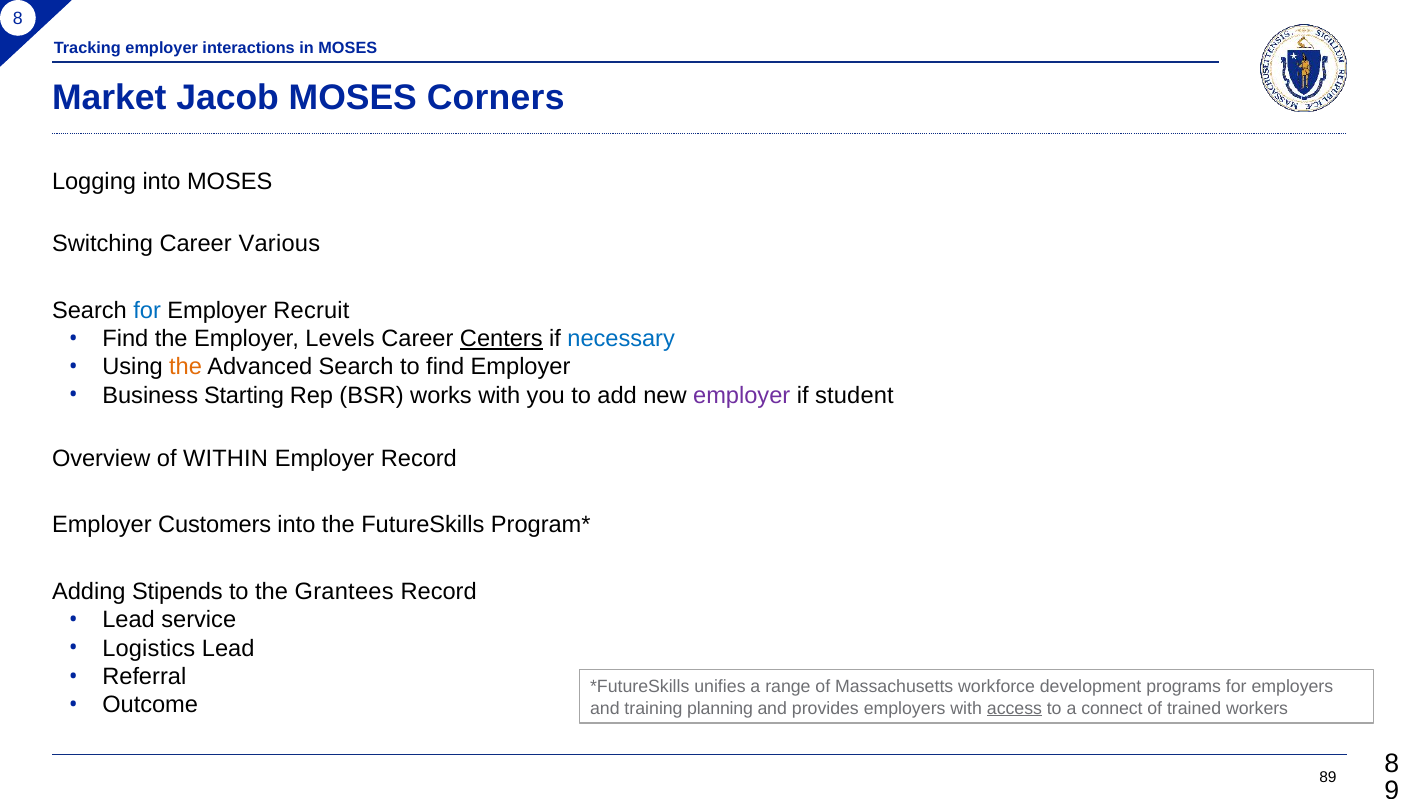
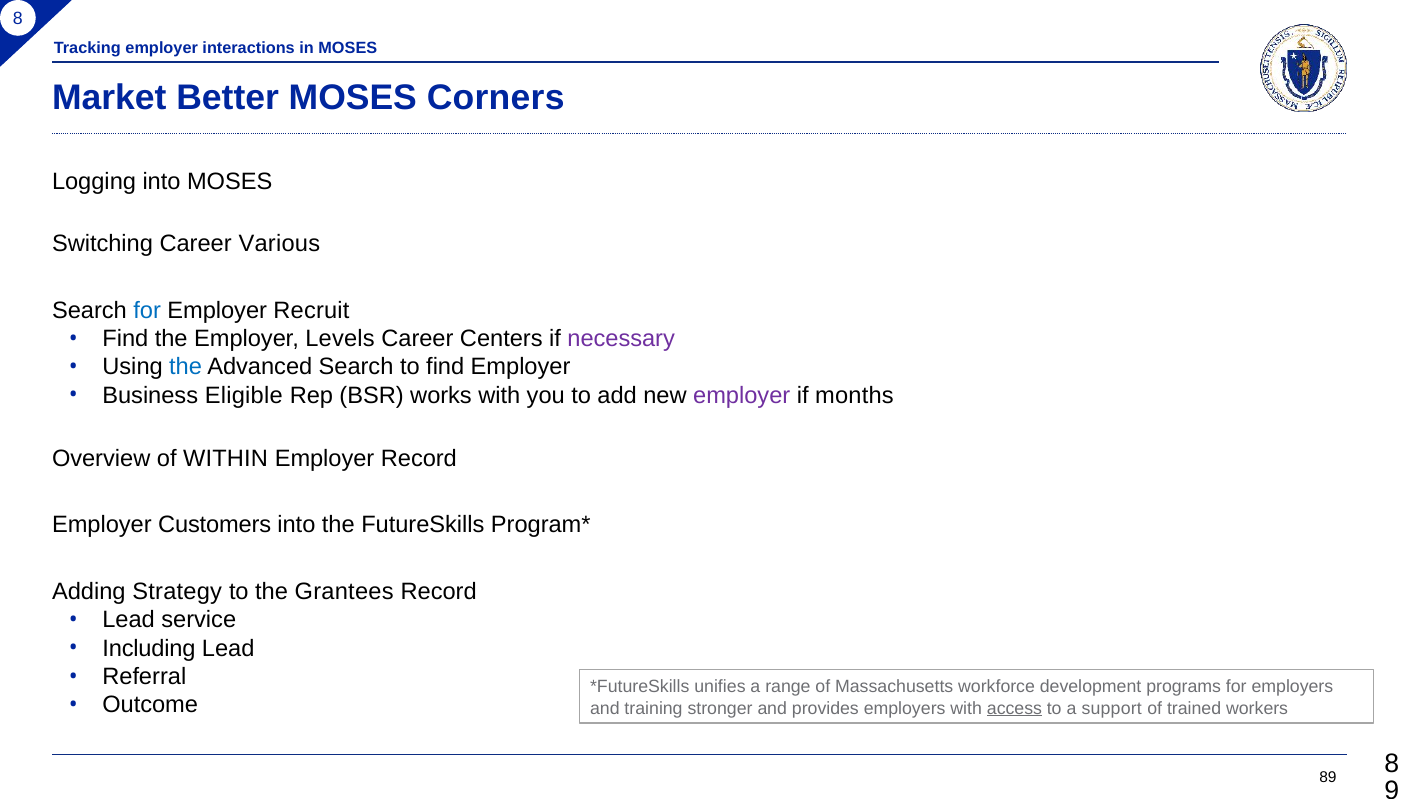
Jacob: Jacob -> Better (228, 97)
Centers underline: present -> none (501, 339)
necessary colour: blue -> purple (621, 339)
the colour: orange -> blue (186, 367)
Starting: Starting -> Eligible (244, 395)
student: student -> months (854, 395)
Stipends: Stipends -> Strategy (177, 591)
Logistics: Logistics -> Including (149, 648)
planning: planning -> stronger (720, 708)
connect: connect -> support (1112, 708)
